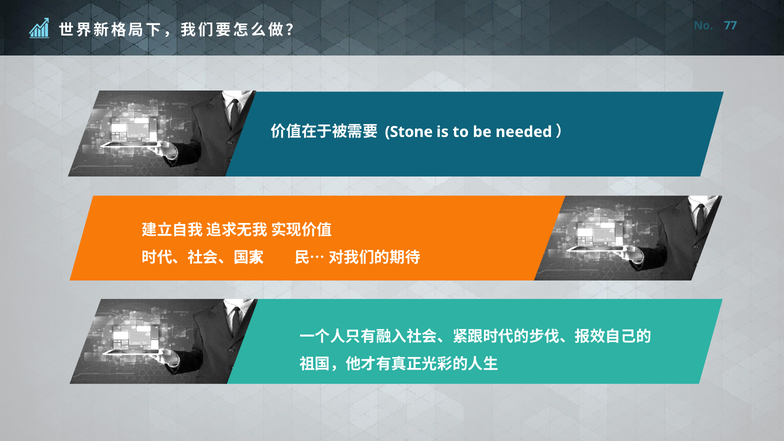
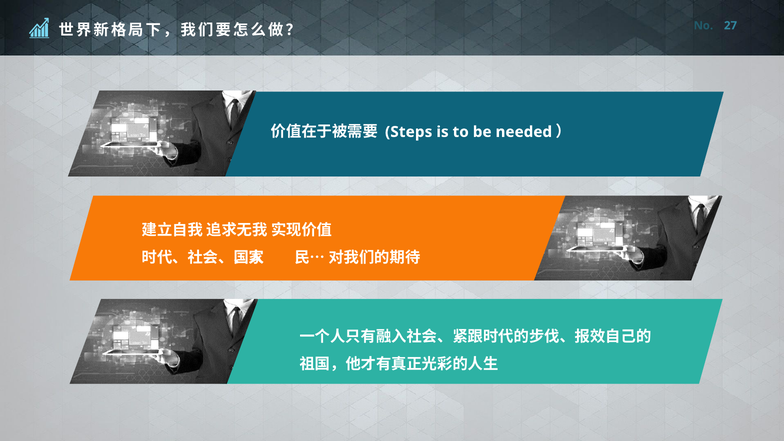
77: 77 -> 27 (731, 26)
Stone: Stone -> Steps (409, 132)
